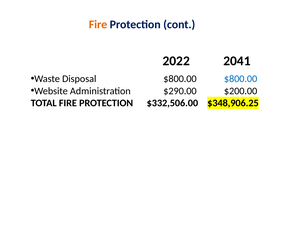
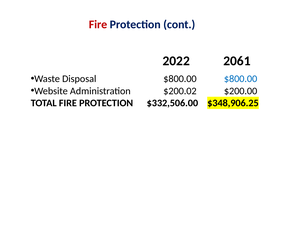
Fire colour: orange -> red (98, 25)
2041: 2041 -> 2061 (237, 61)
$290.00: $290.00 -> $200.02 (180, 91)
